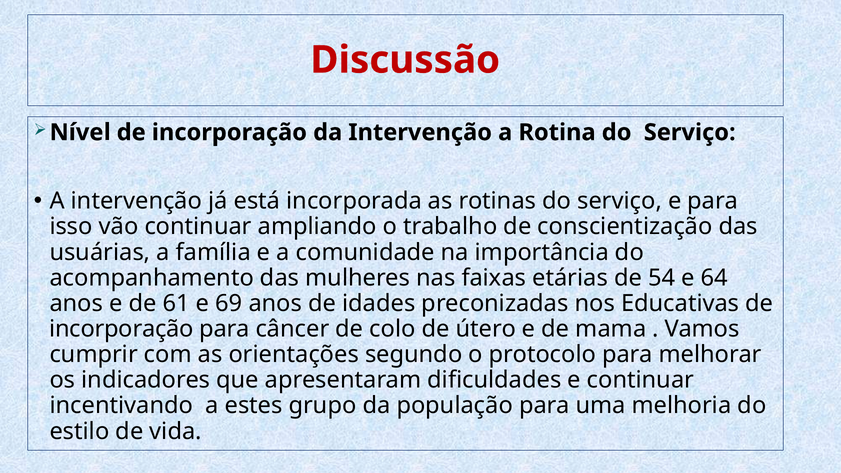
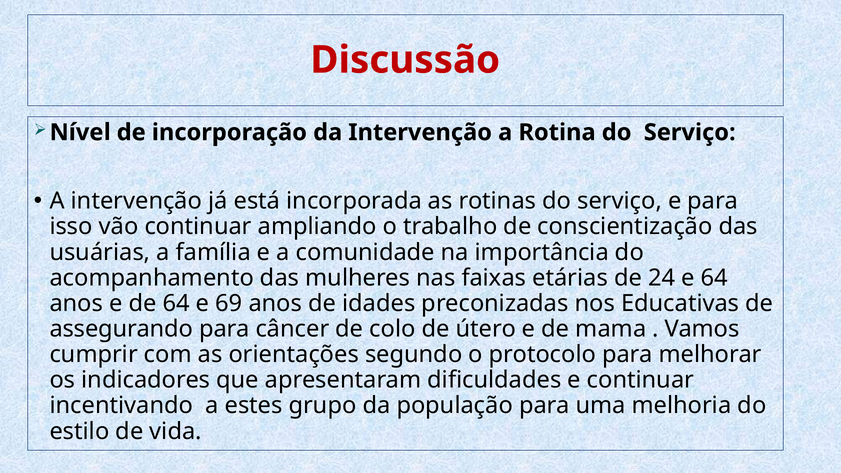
54: 54 -> 24 (662, 278)
de 61: 61 -> 64 (176, 303)
incorporação: incorporação -> assegurando (121, 329)
